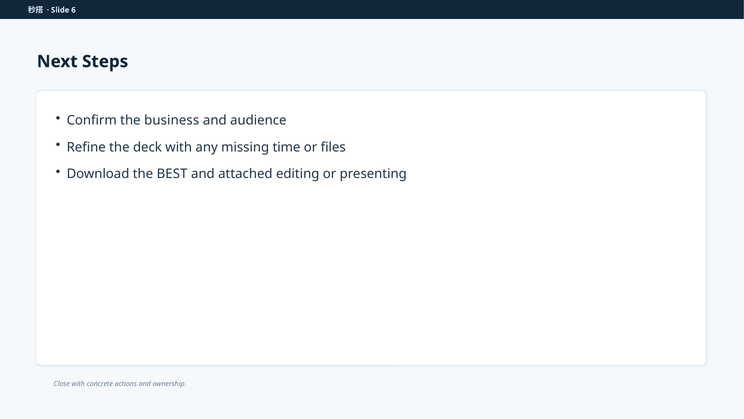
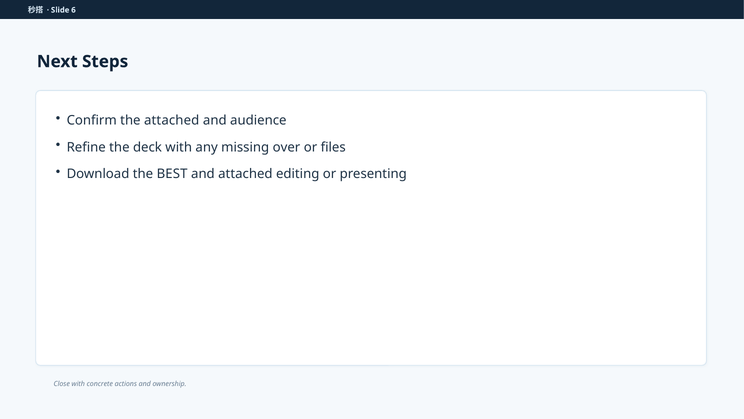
the business: business -> attached (172, 120)
time: time -> over (286, 147)
